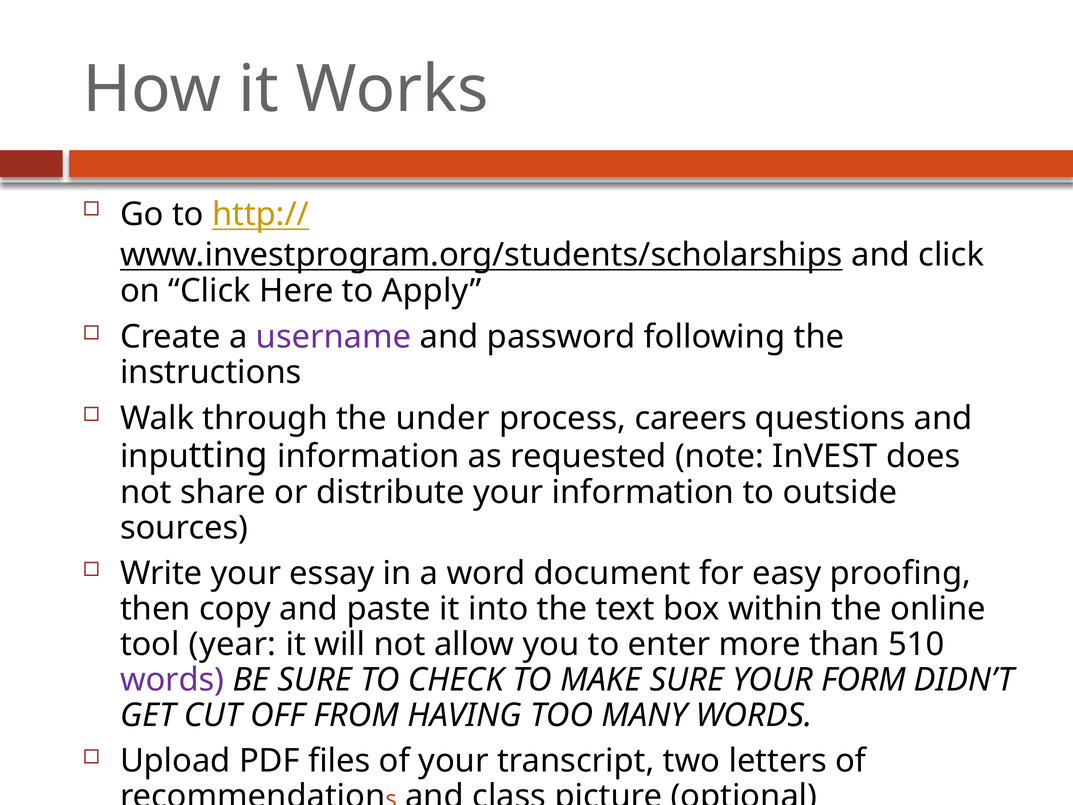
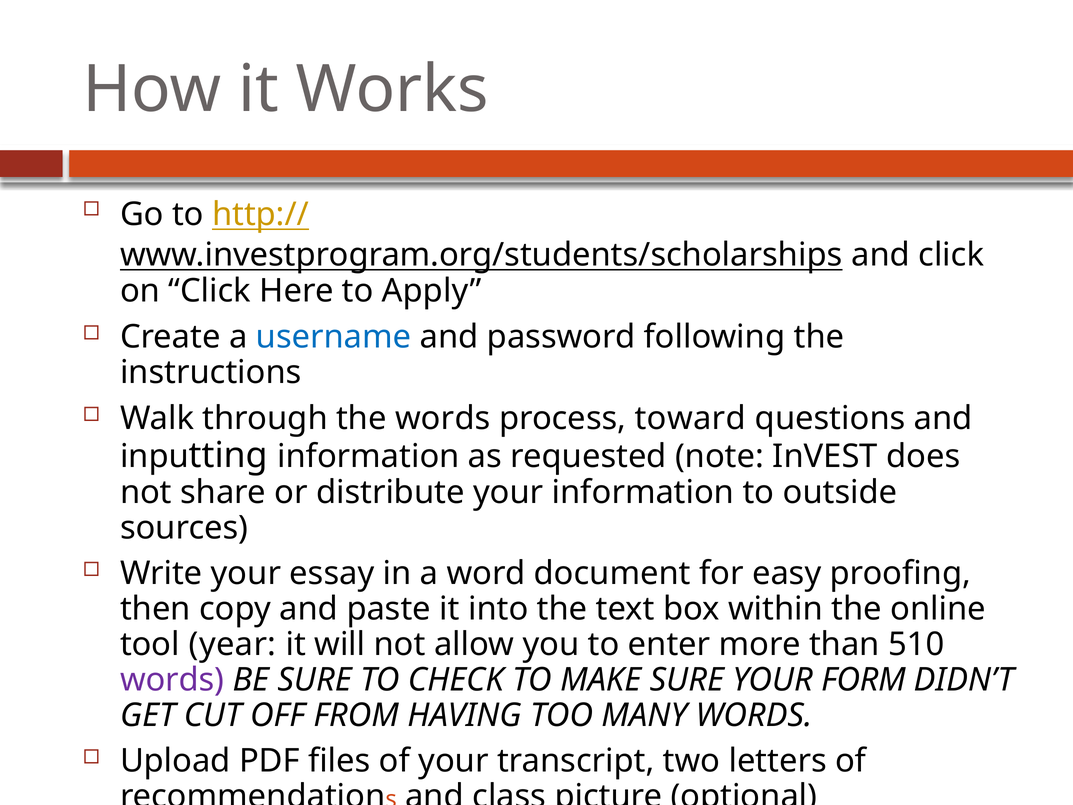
username colour: purple -> blue (334, 337)
the under: under -> words (443, 418)
careers: careers -> toward (690, 418)
